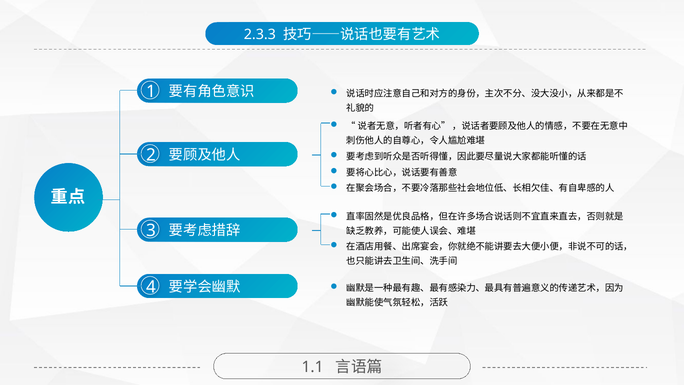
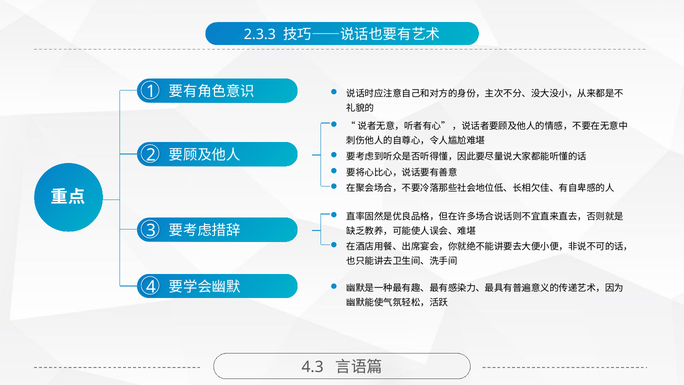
1.1: 1.1 -> 4.3 (313, 367)
